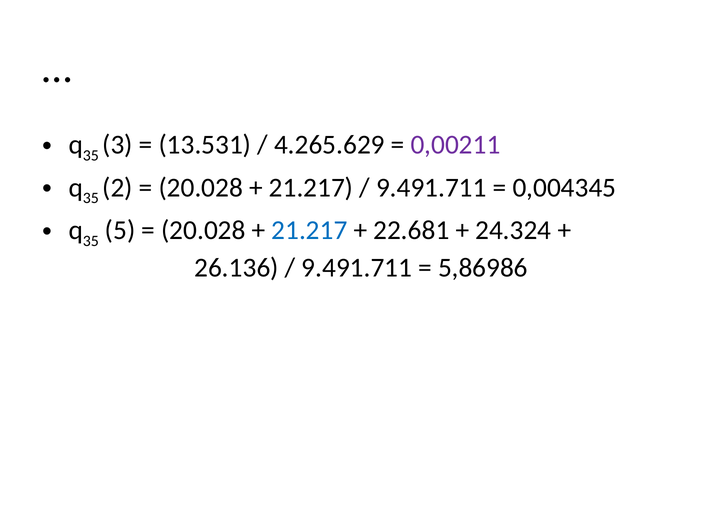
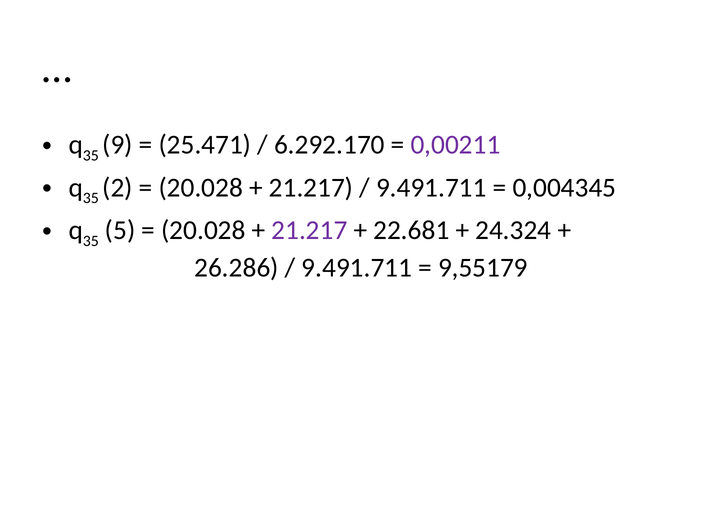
3: 3 -> 9 (118, 145)
13.531: 13.531 -> 25.471 (205, 145)
4.265.629: 4.265.629 -> 6.292.170 (329, 145)
21.217 colour: blue -> purple (309, 230)
26.136: 26.136 -> 26.286 (236, 268)
5,86986: 5,86986 -> 9,55179 (483, 268)
